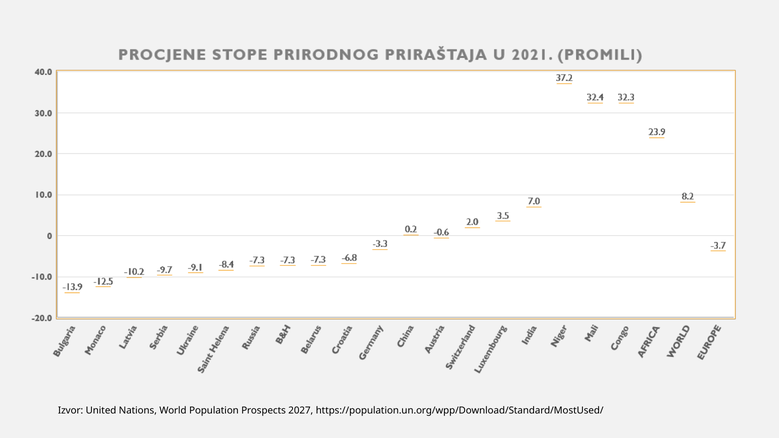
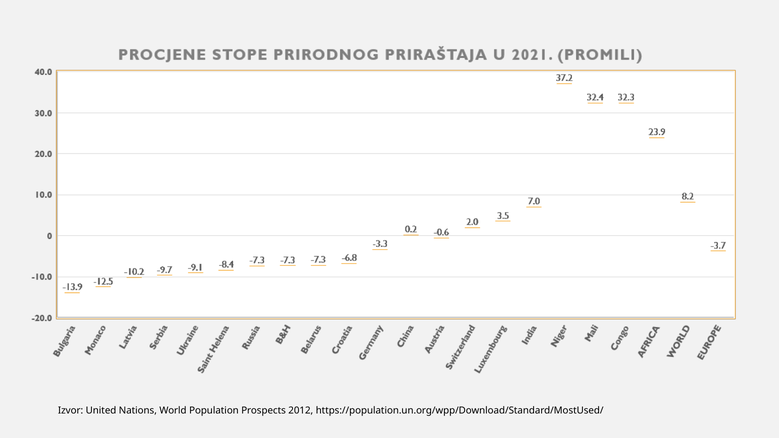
2027: 2027 -> 2012 (301, 410)
